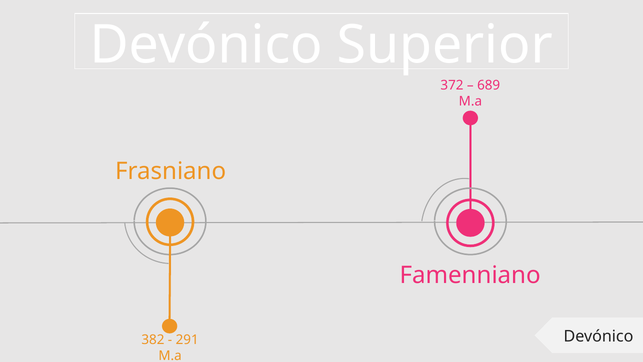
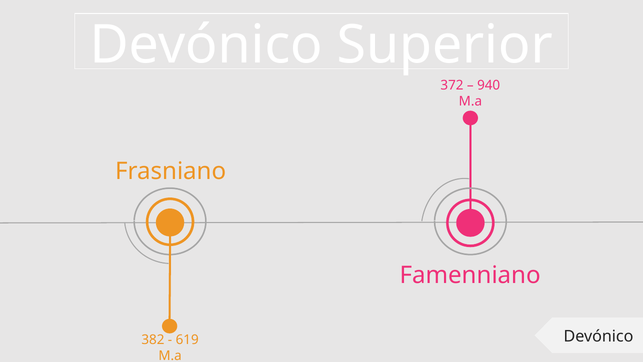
689: 689 -> 940 (489, 85)
291: 291 -> 619 (187, 339)
